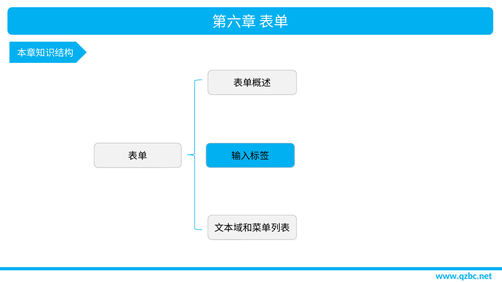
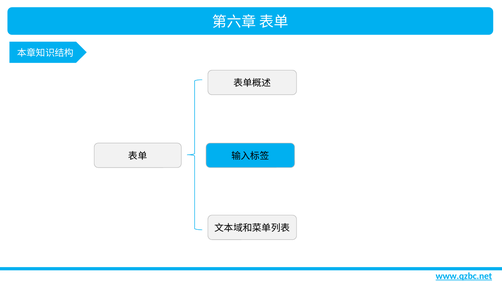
www.qzbc.net underline: none -> present (464, 276)
